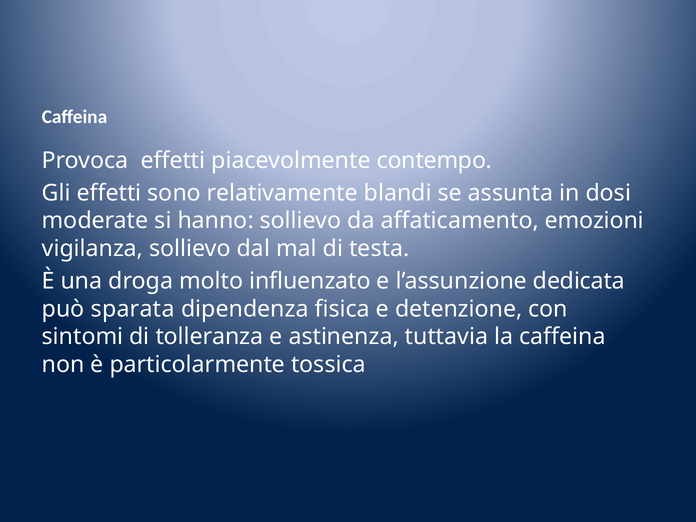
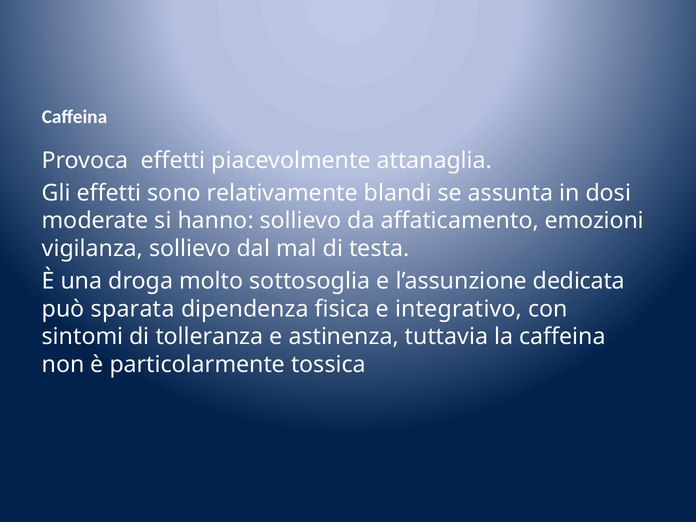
contempo: contempo -> attanaglia (434, 160)
influenzato: influenzato -> sottosoglia (310, 281)
detenzione: detenzione -> integrativo (459, 309)
